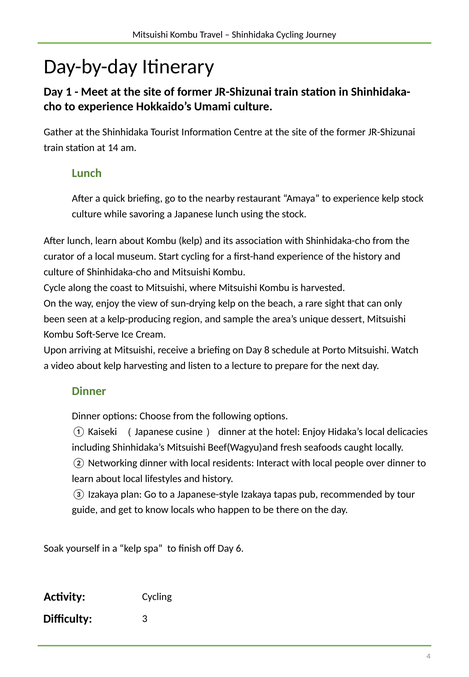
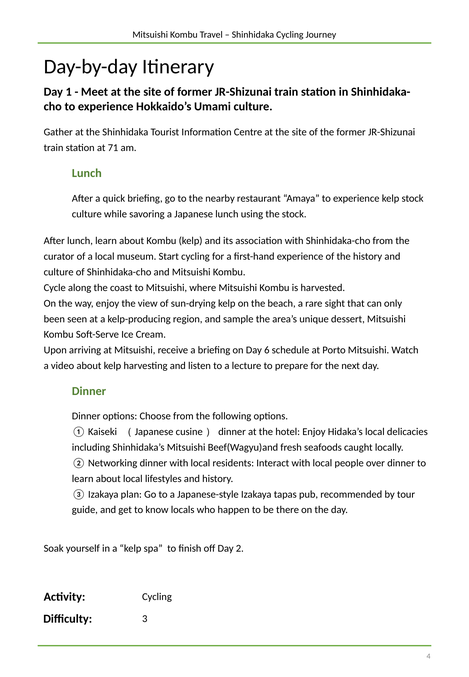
14: 14 -> 71 (113, 148)
8: 8 -> 6 (267, 350)
6: 6 -> 2 (240, 549)
